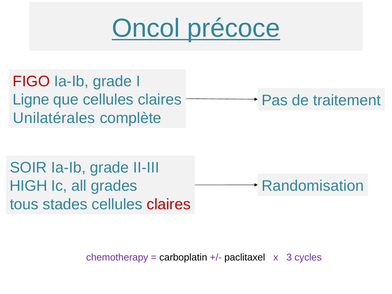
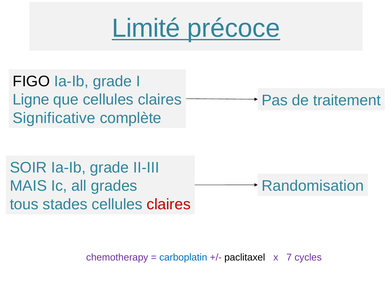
Oncol: Oncol -> Limité (146, 28)
FIGO colour: red -> black (31, 81)
Unilatérales: Unilatérales -> Significative (54, 118)
HIGH: HIGH -> MAIS (28, 186)
carboplatin colour: black -> blue (183, 257)
3: 3 -> 7 (289, 257)
